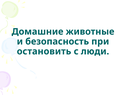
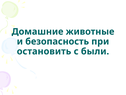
люди: люди -> были (95, 51)
